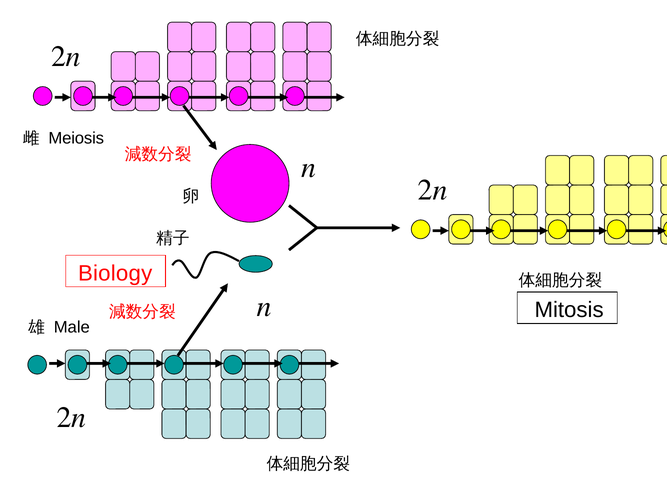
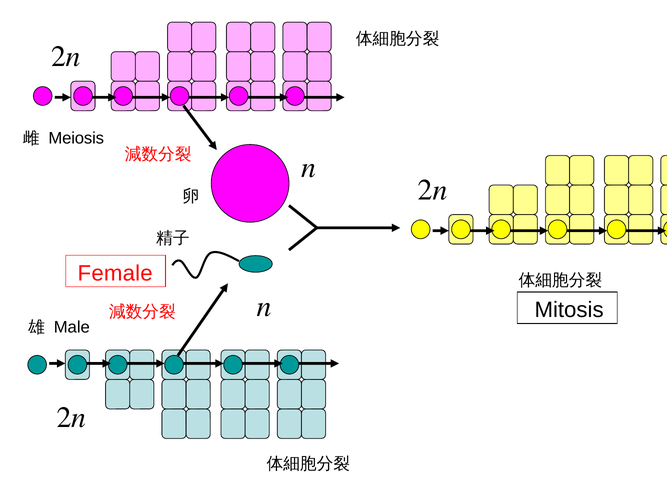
Biology: Biology -> Female (115, 273)
